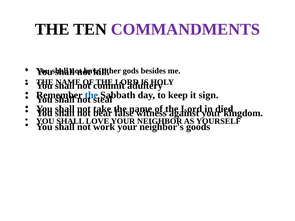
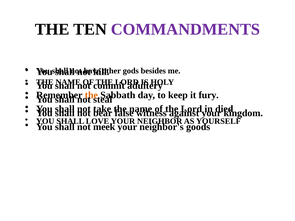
the colour: blue -> orange (91, 95)
sign: sign -> fury (209, 95)
work: work -> meek (104, 127)
